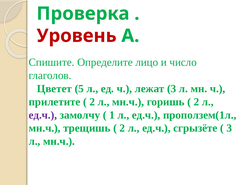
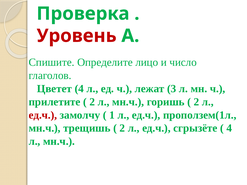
Цветет 5: 5 -> 4 (79, 89)
ед.ч colour: purple -> red (43, 115)
3: 3 -> 4 (229, 128)
